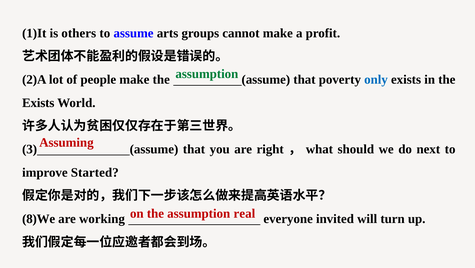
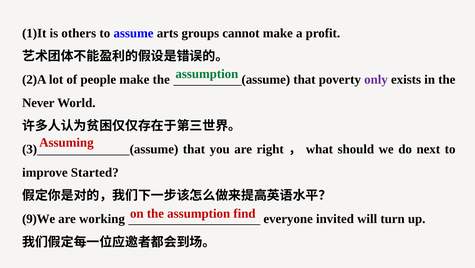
only colour: blue -> purple (376, 79)
Exists: Exists -> Never (38, 103)
real: real -> find (244, 213)
8)We: 8)We -> 9)We (39, 218)
